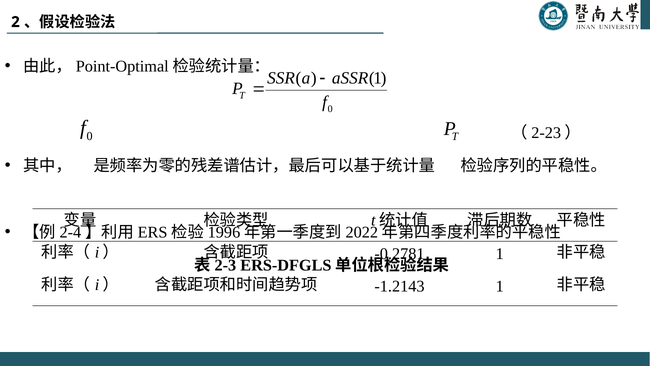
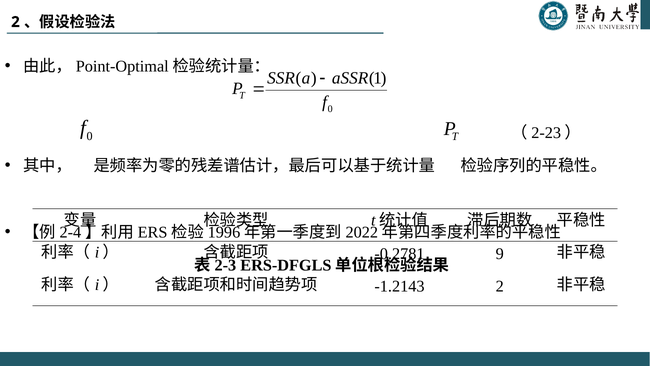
-0.2781 1: 1 -> 9 (500, 254)
-1.2143 1: 1 -> 2 (500, 286)
